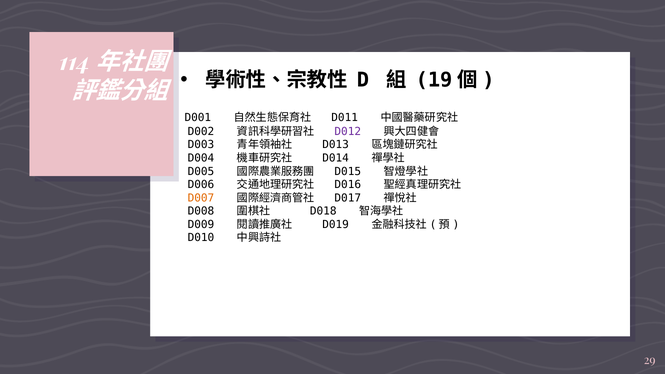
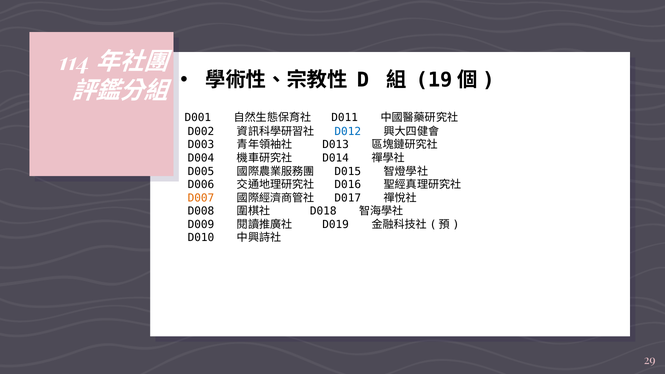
D012 colour: purple -> blue (348, 131)
